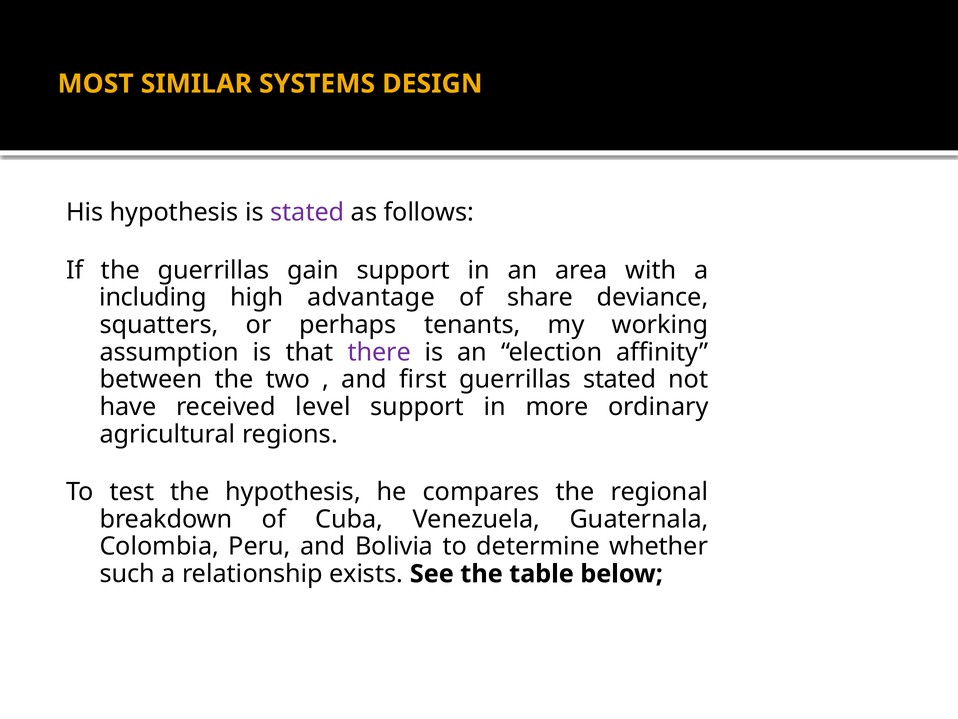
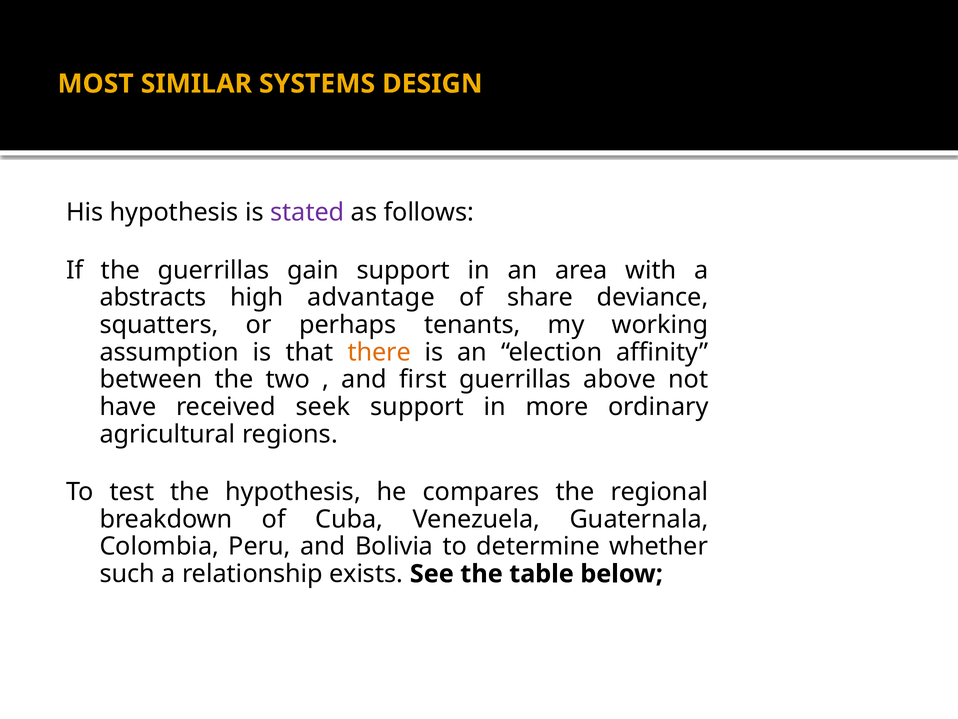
including: including -> abstracts (153, 297)
there colour: purple -> orange (379, 352)
guerrillas stated: stated -> above (620, 379)
level: level -> seek (323, 407)
